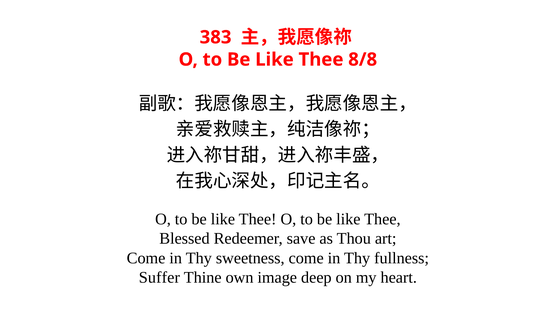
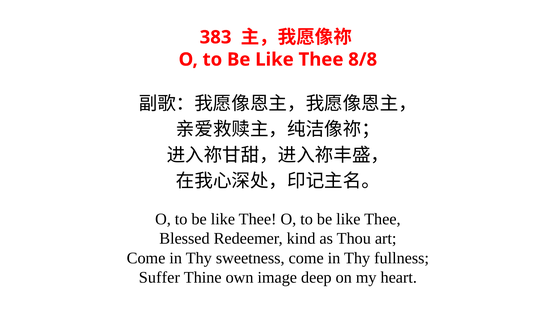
save: save -> kind (301, 238)
